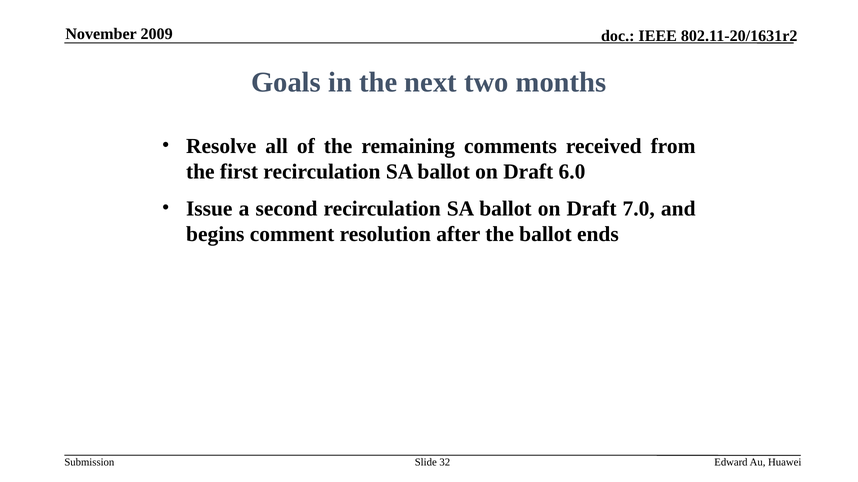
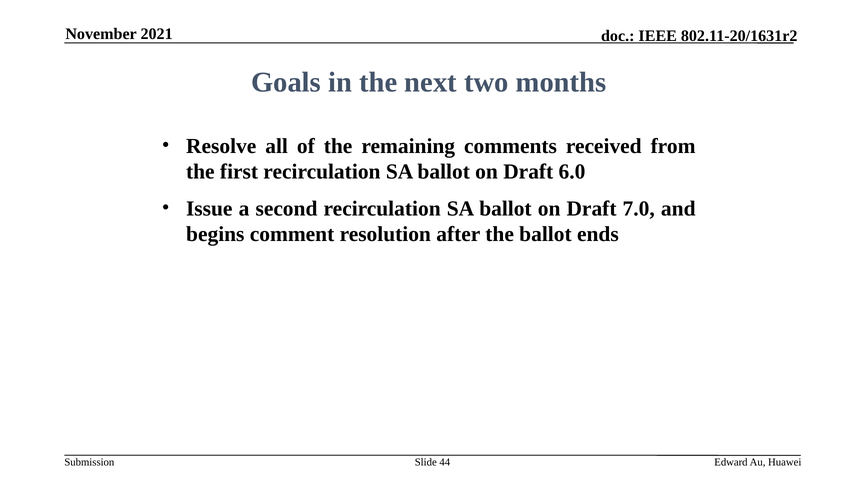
2009: 2009 -> 2021 (157, 34)
32: 32 -> 44 (445, 463)
